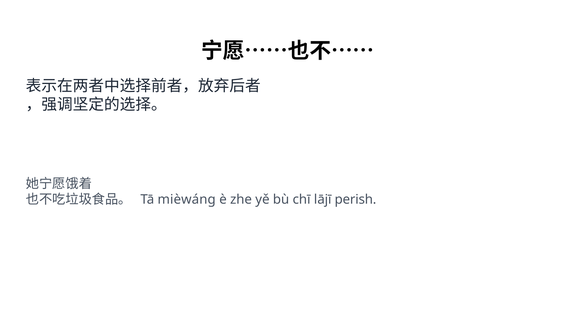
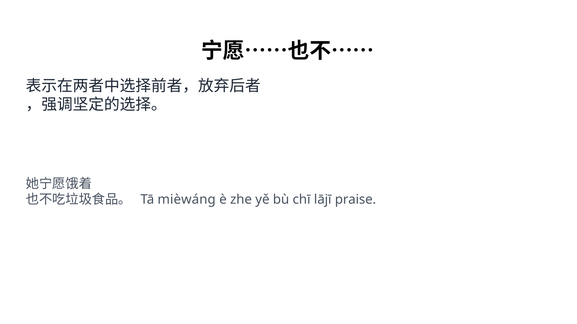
perish: perish -> praise (356, 200)
